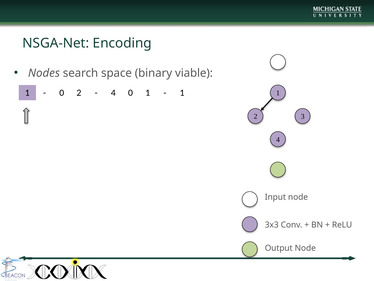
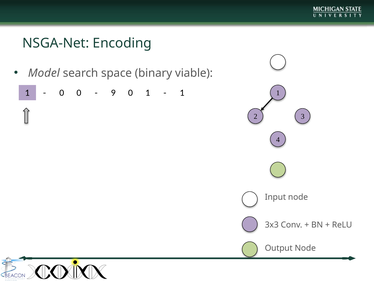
Nodes: Nodes -> Model (44, 73)
0 2: 2 -> 0 (79, 93)
4: 4 -> 9 (113, 93)
